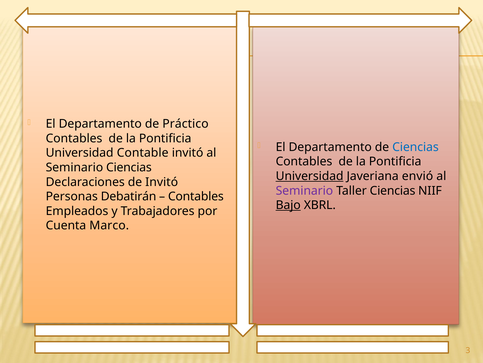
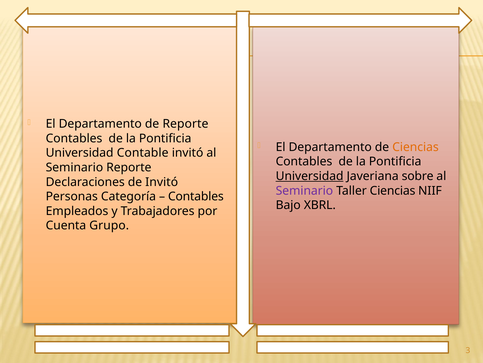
de Práctico: Práctico -> Reporte (185, 124)
Ciencias colour: blue -> orange (415, 147)
Seminario Ciencias: Ciencias -> Reporte (129, 167)
envió: envió -> sobre (418, 176)
Debatirán: Debatirán -> Categoría (128, 196)
Bajo underline: present -> none (288, 205)
Marco: Marco -> Grupo (109, 225)
